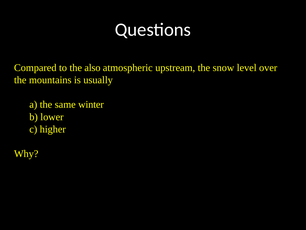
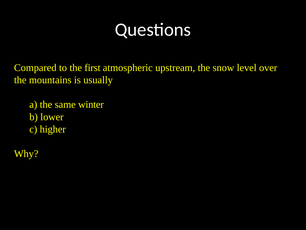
also: also -> first (92, 68)
